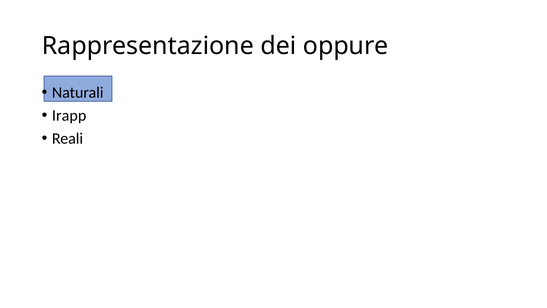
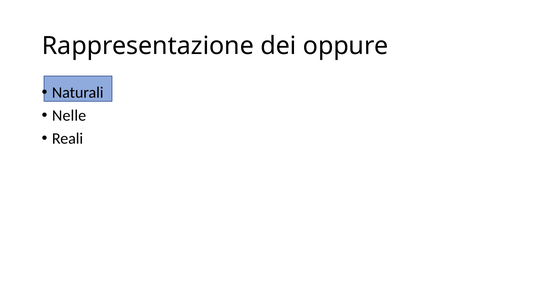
Irapp: Irapp -> Nelle (69, 115)
